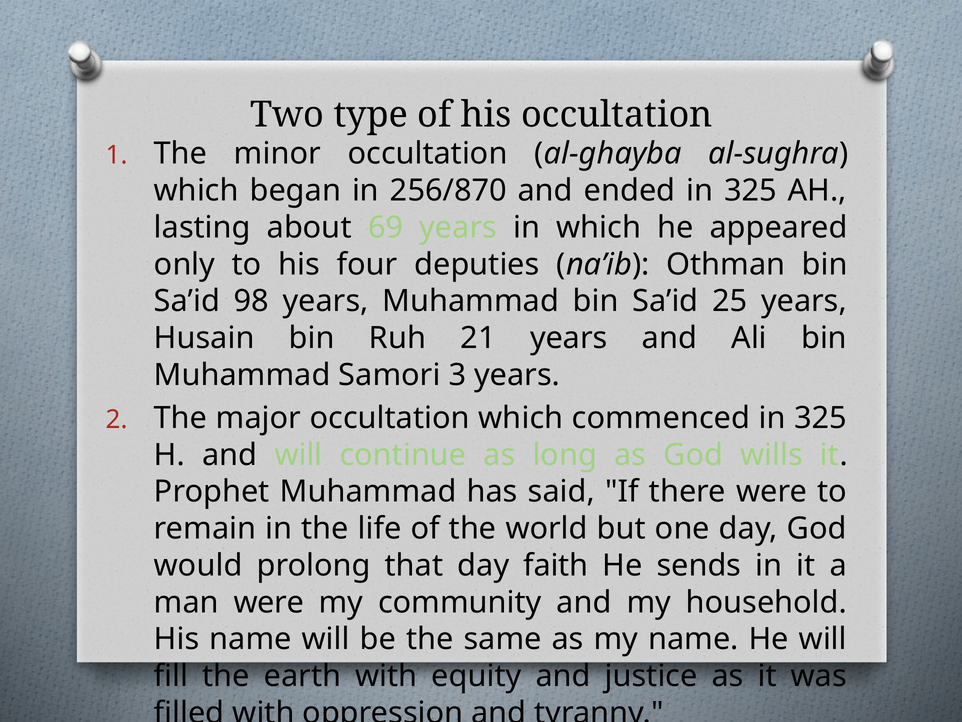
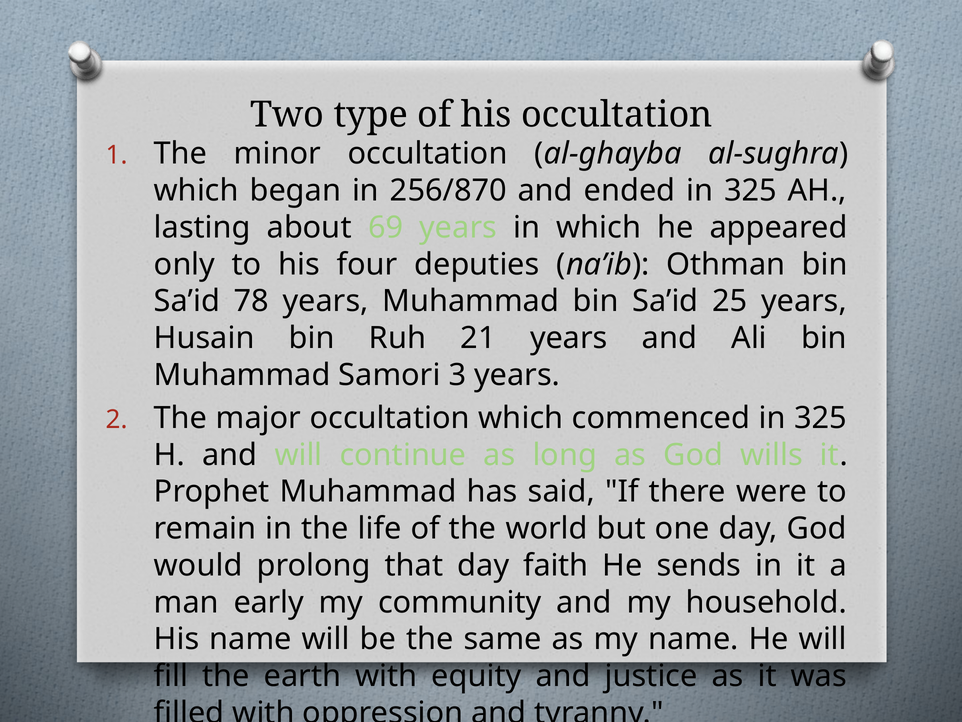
98: 98 -> 78 (251, 301)
man were: were -> early (269, 602)
